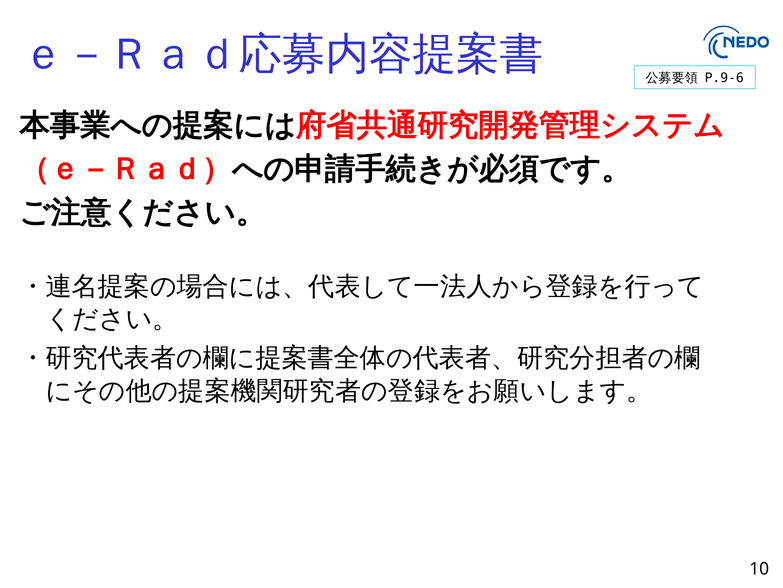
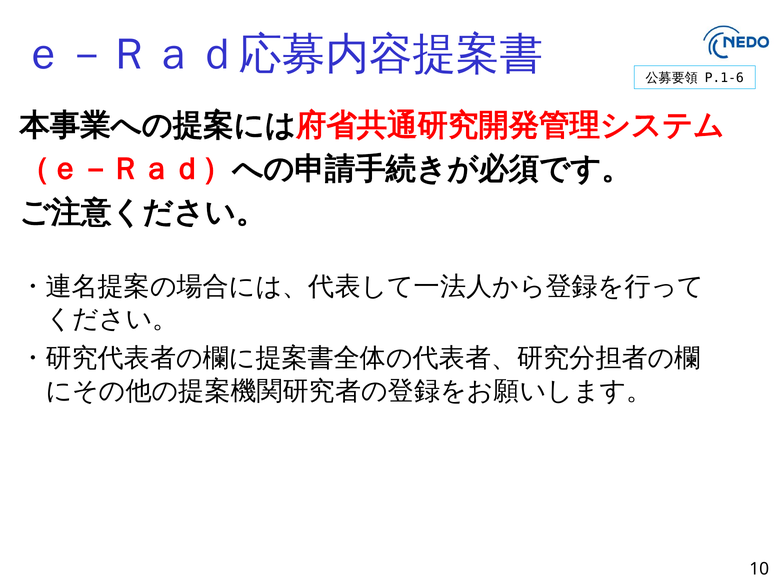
P.9-6: P.9-6 -> P.1-6 (724, 78)
